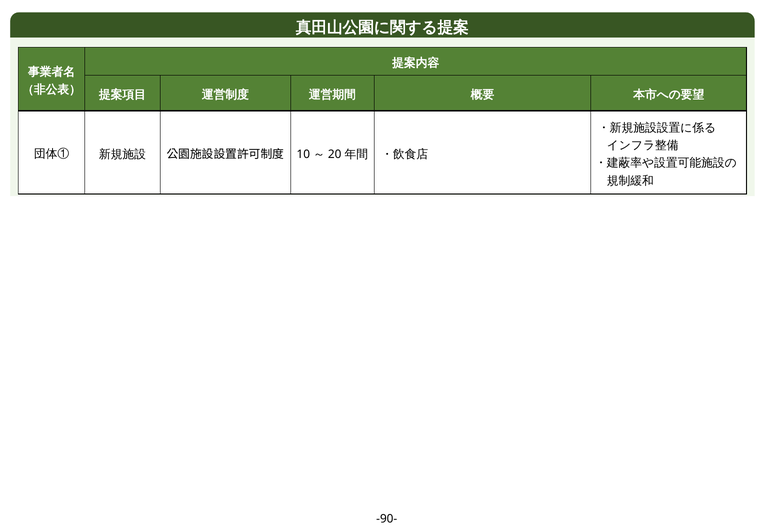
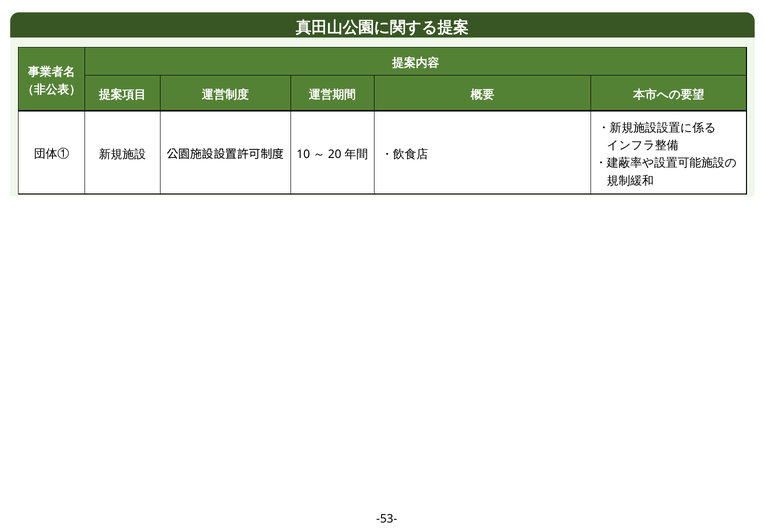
-90-: -90- -> -53- (387, 519)
